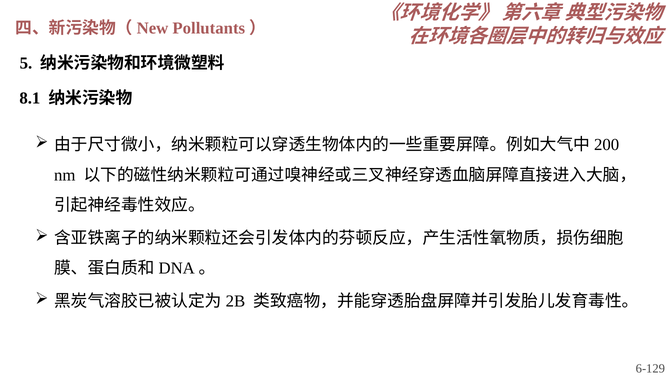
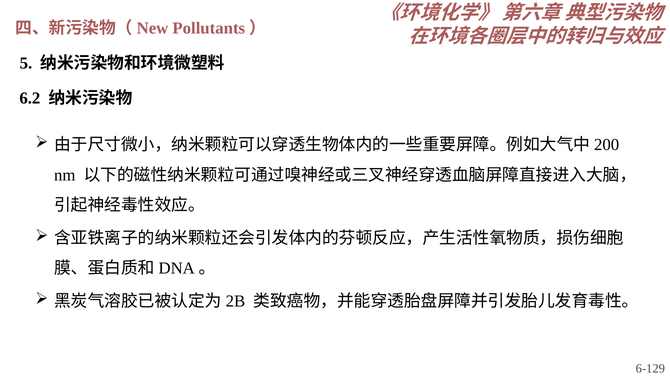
8.1: 8.1 -> 6.2 (30, 98)
